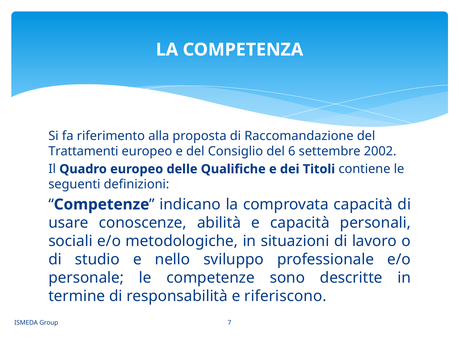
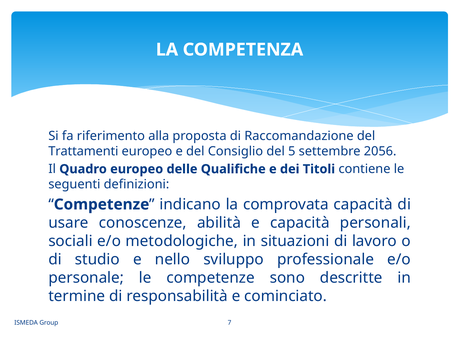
6: 6 -> 5 (292, 151)
2002: 2002 -> 2056 (380, 151)
riferiscono: riferiscono -> cominciato (286, 296)
